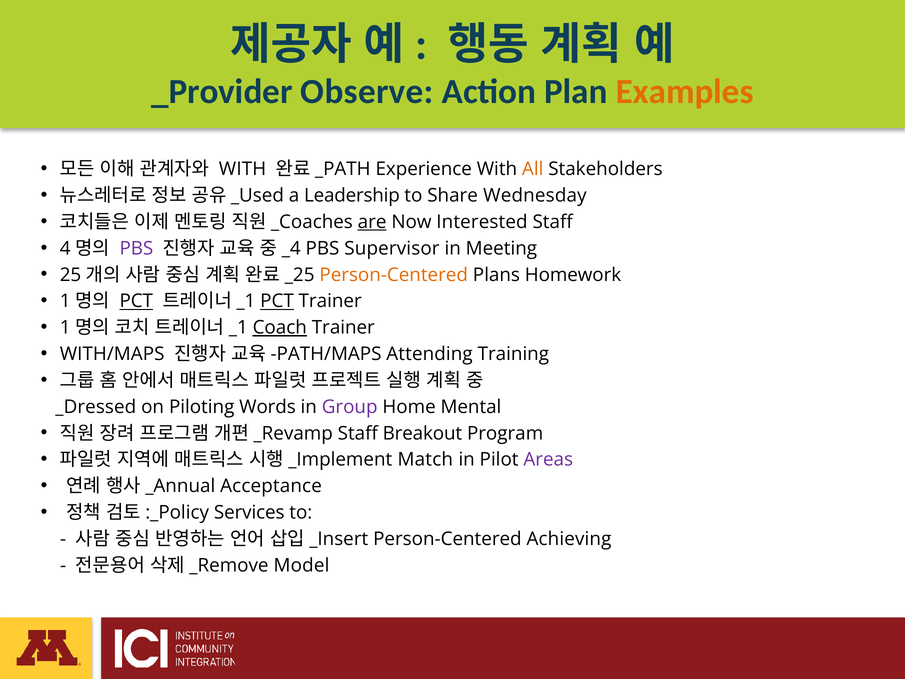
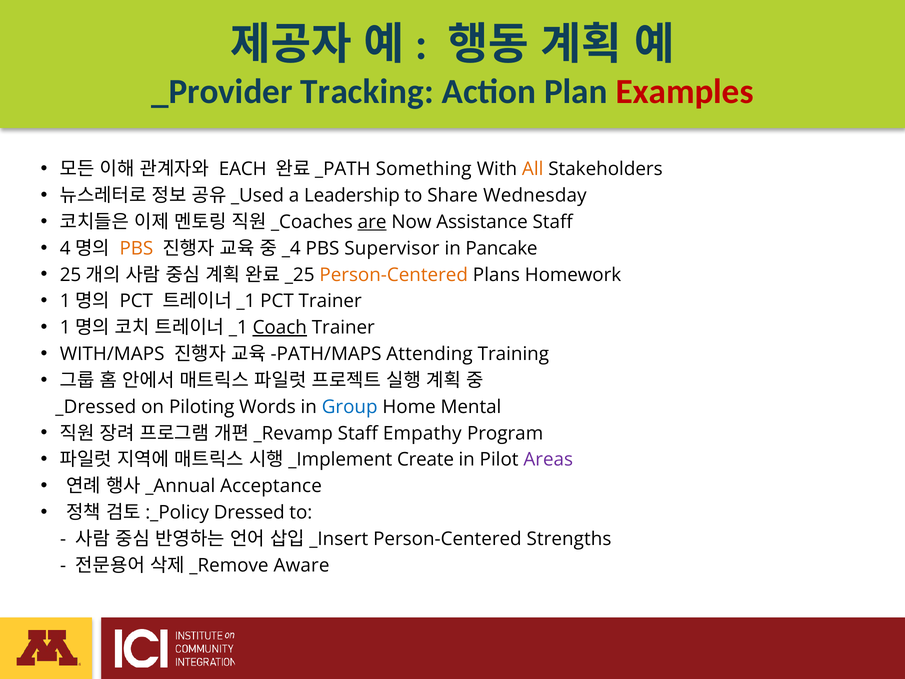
Observe: Observe -> Tracking (367, 92)
Examples colour: orange -> red (685, 92)
WITH: WITH -> EACH (243, 169)
Experience: Experience -> Something (424, 169)
Interested: Interested -> Assistance (482, 222)
PBS colour: purple -> orange (136, 248)
Meeting: Meeting -> Pancake (501, 248)
PCT underline: present -> none (136, 301)
PCT underline: present -> none (277, 301)
Group colour: purple -> blue (350, 407)
Breakout: Breakout -> Empathy (422, 433)
Match: Match -> Create (425, 460)
Services: Services -> Dressed (249, 512)
Achieving: Achieving -> Strengths (569, 539)
Model: Model -> Aware (302, 565)
